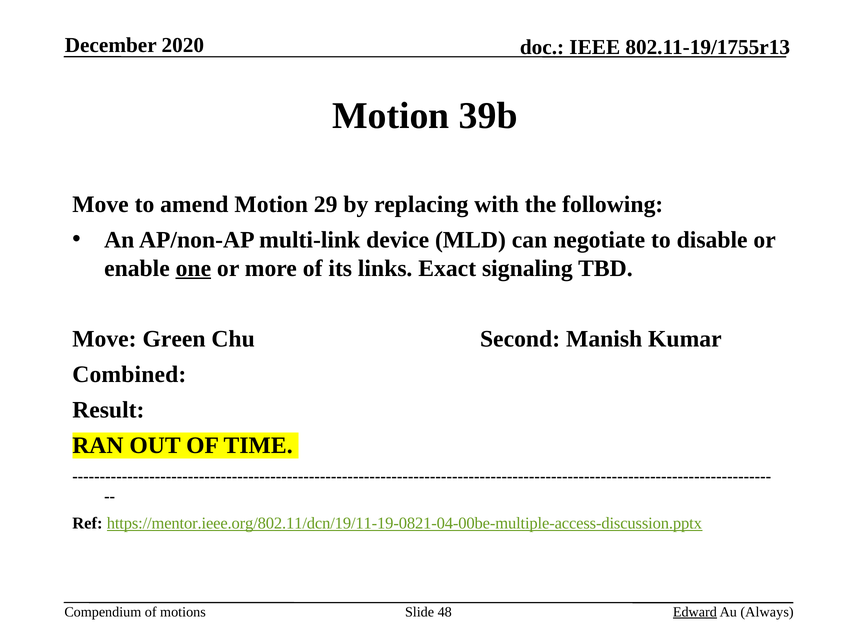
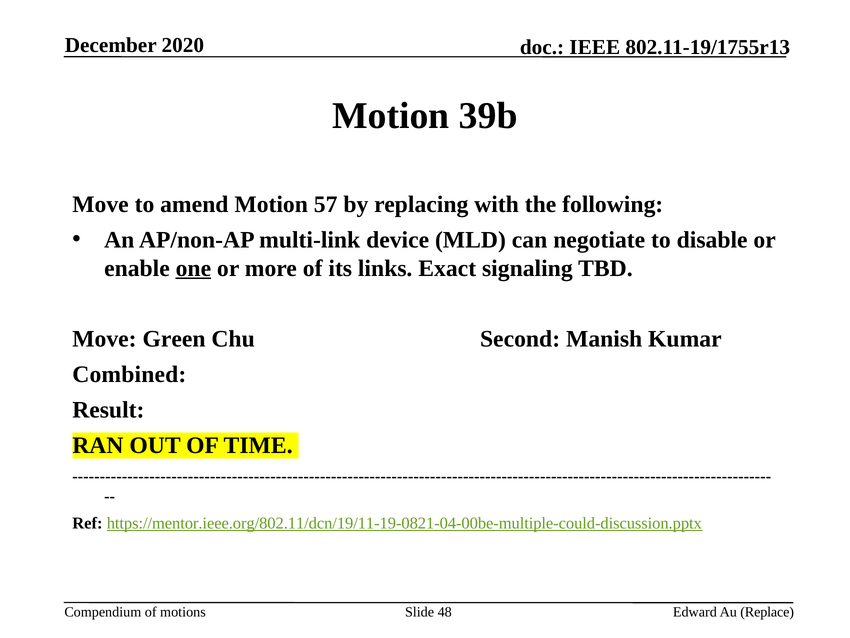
29: 29 -> 57 (326, 204)
https://mentor.ieee.org/802.11/dcn/19/11-19-0821-04-00be-multiple-access-discussion.pptx: https://mentor.ieee.org/802.11/dcn/19/11-19-0821-04-00be-multiple-access-discussion.pptx -> https://mentor.ieee.org/802.11/dcn/19/11-19-0821-04-00be-multiple-could-discussion.pptx (404, 523)
Edward underline: present -> none (695, 611)
Always: Always -> Replace (767, 611)
